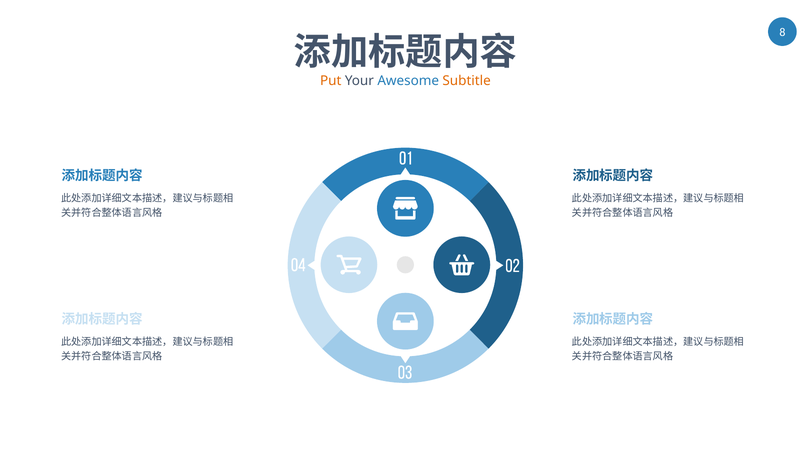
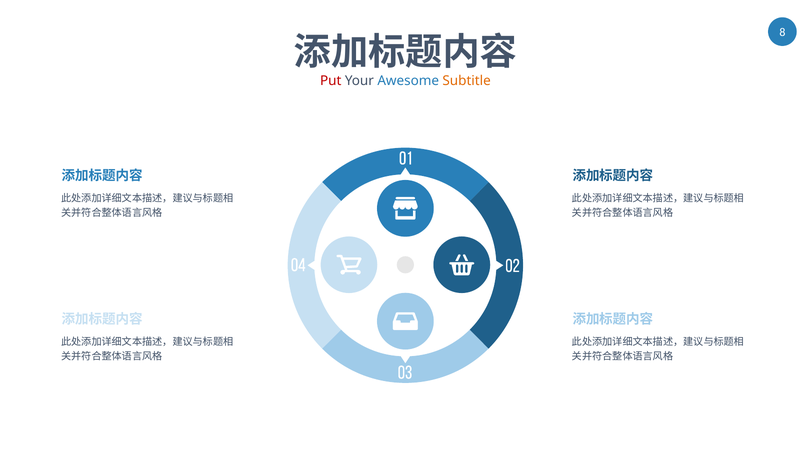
Put colour: orange -> red (331, 81)
